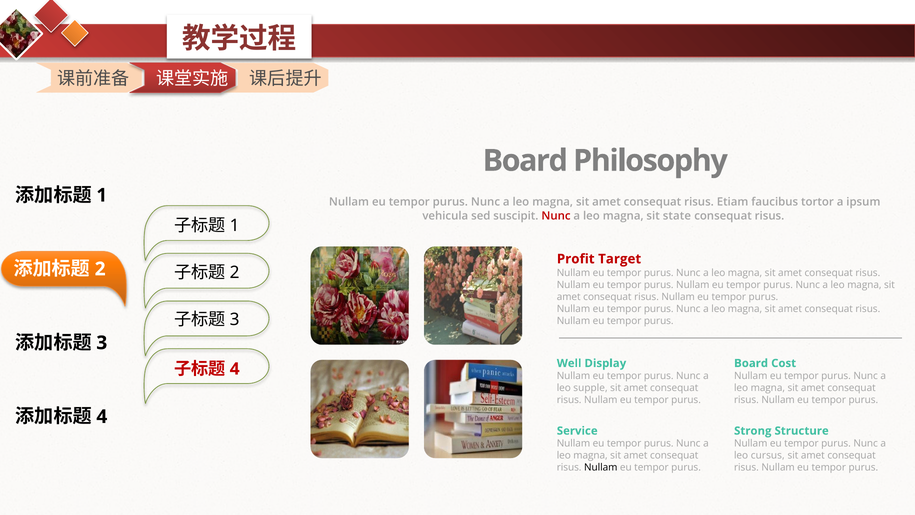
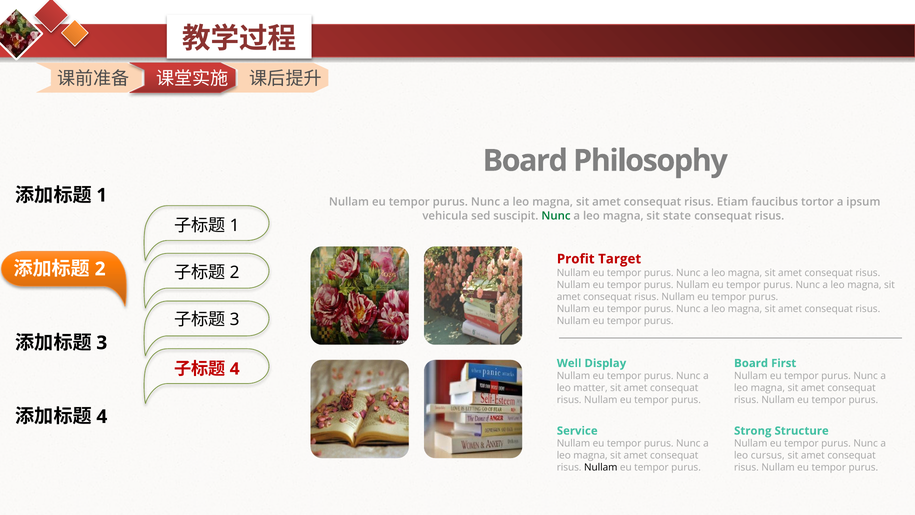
Nunc colour: red -> green (556, 216)
Cost: Cost -> First (784, 363)
supple: supple -> matter (591, 388)
